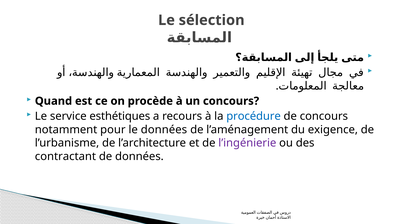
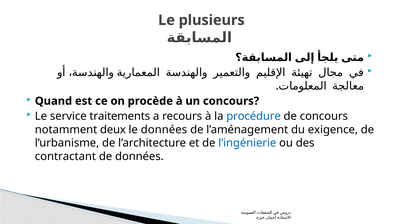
sélection: sélection -> plusieurs (212, 20)
esthétiques: esthétiques -> traitements (120, 116)
pour: pour -> deux (113, 130)
l’ingénierie colour: purple -> blue (247, 143)
